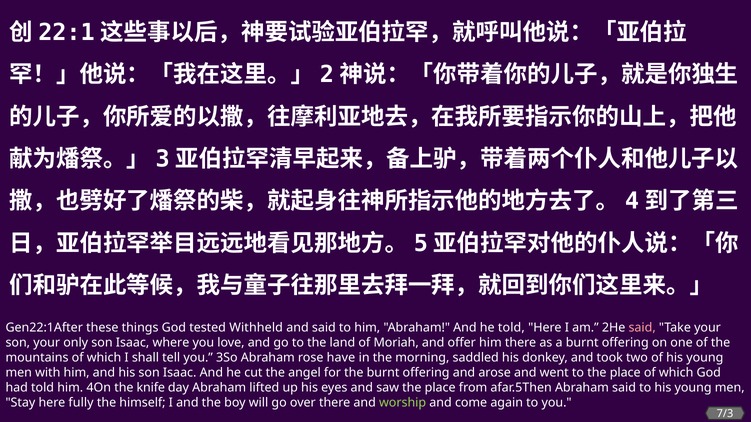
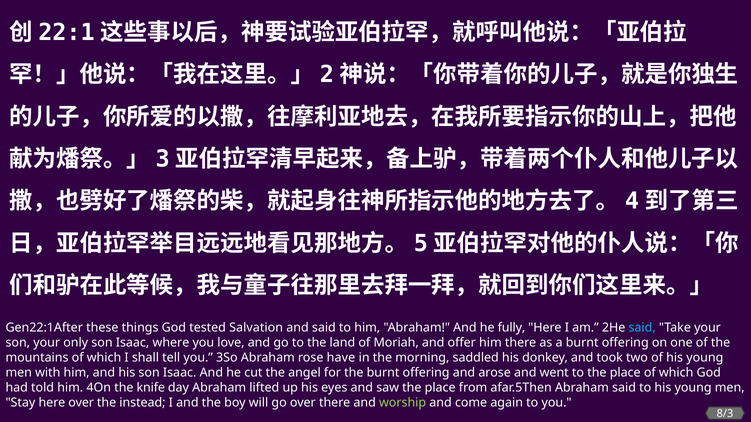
Withheld: Withheld -> Salvation (256, 328)
he told: told -> fully (511, 328)
said colour: pink -> light blue (642, 328)
here fully: fully -> over (81, 403)
himself: himself -> instead (142, 403)
7/3: 7/3 -> 8/3 (725, 414)
